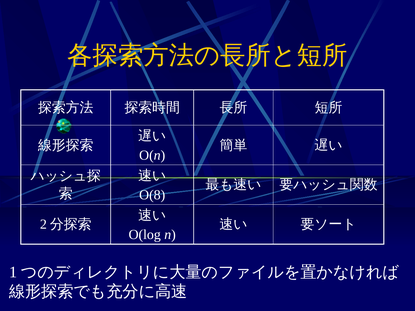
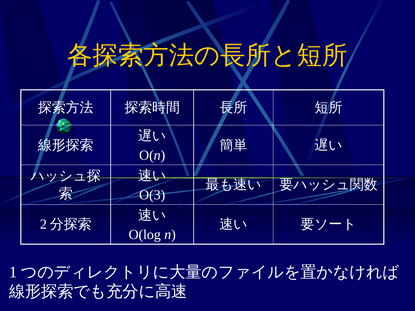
O(8: O(8 -> O(3 (152, 195)
